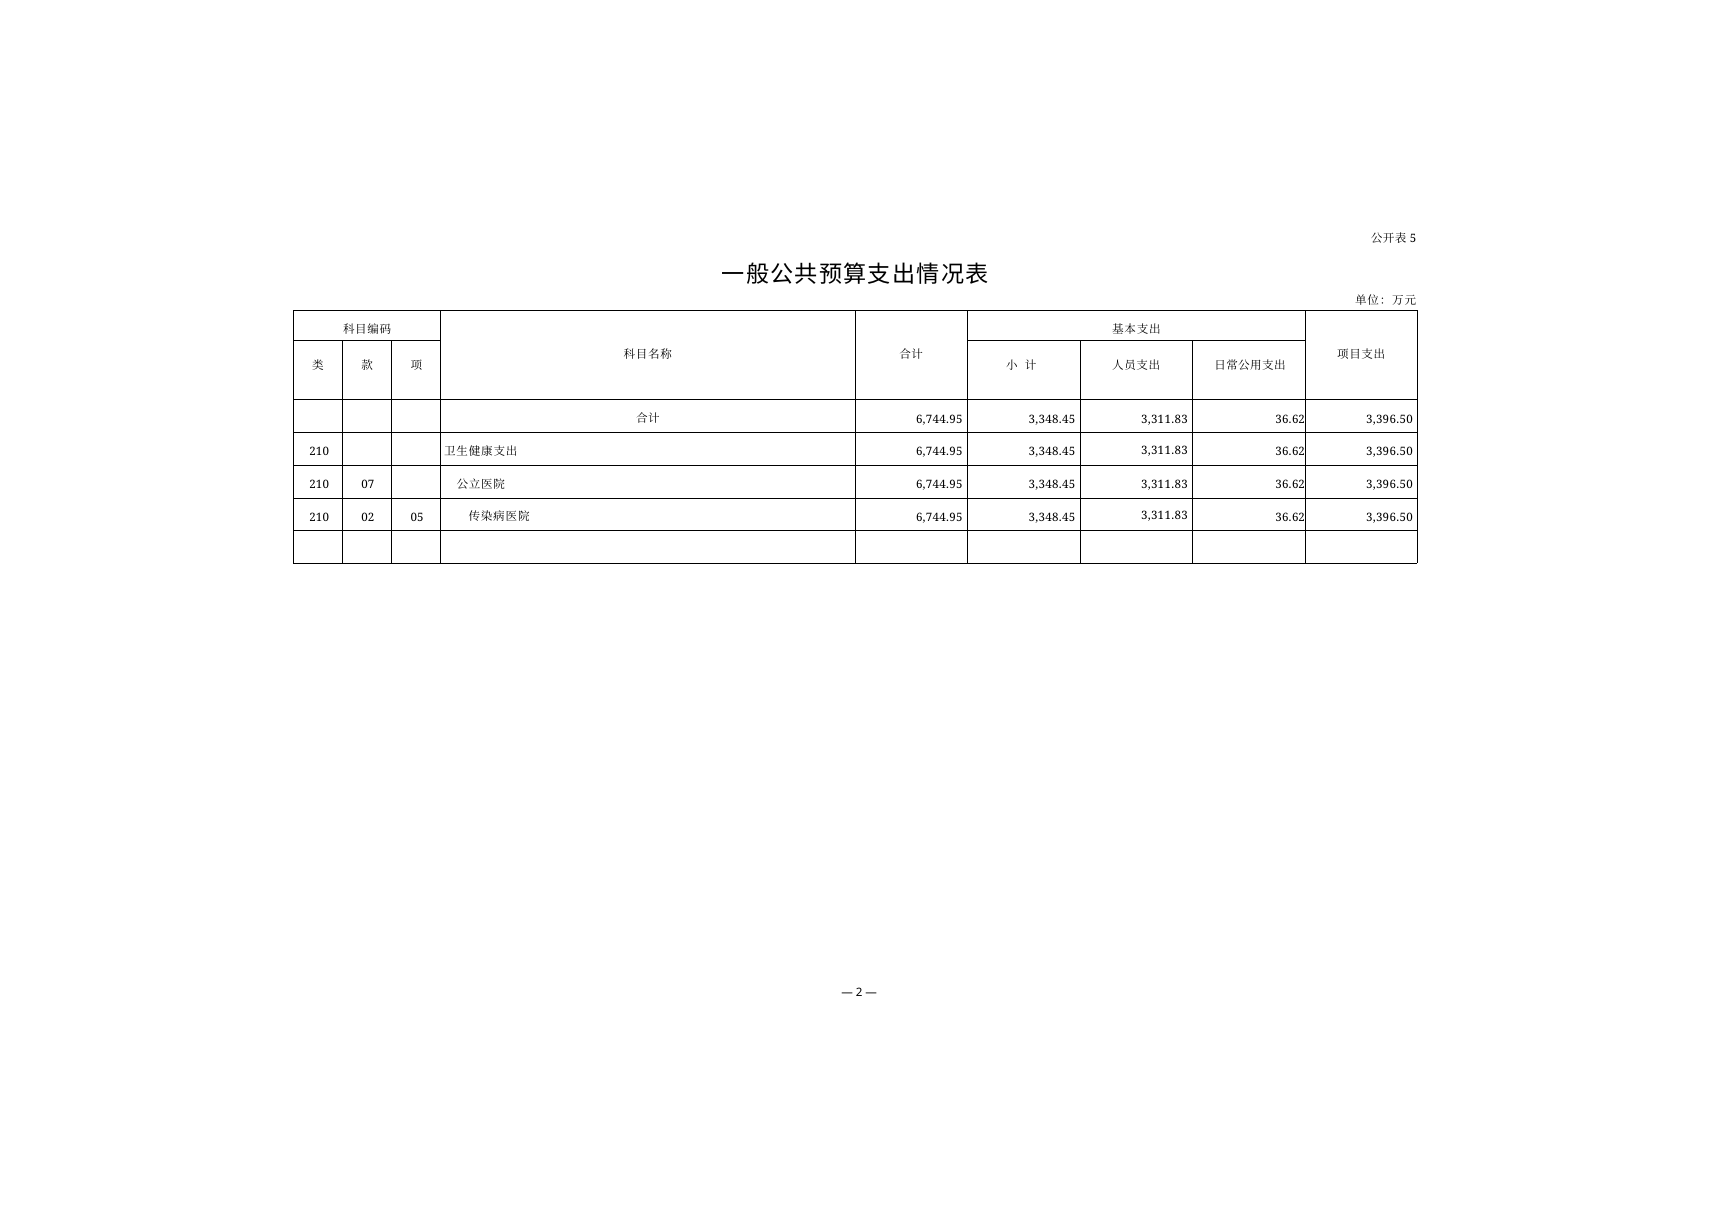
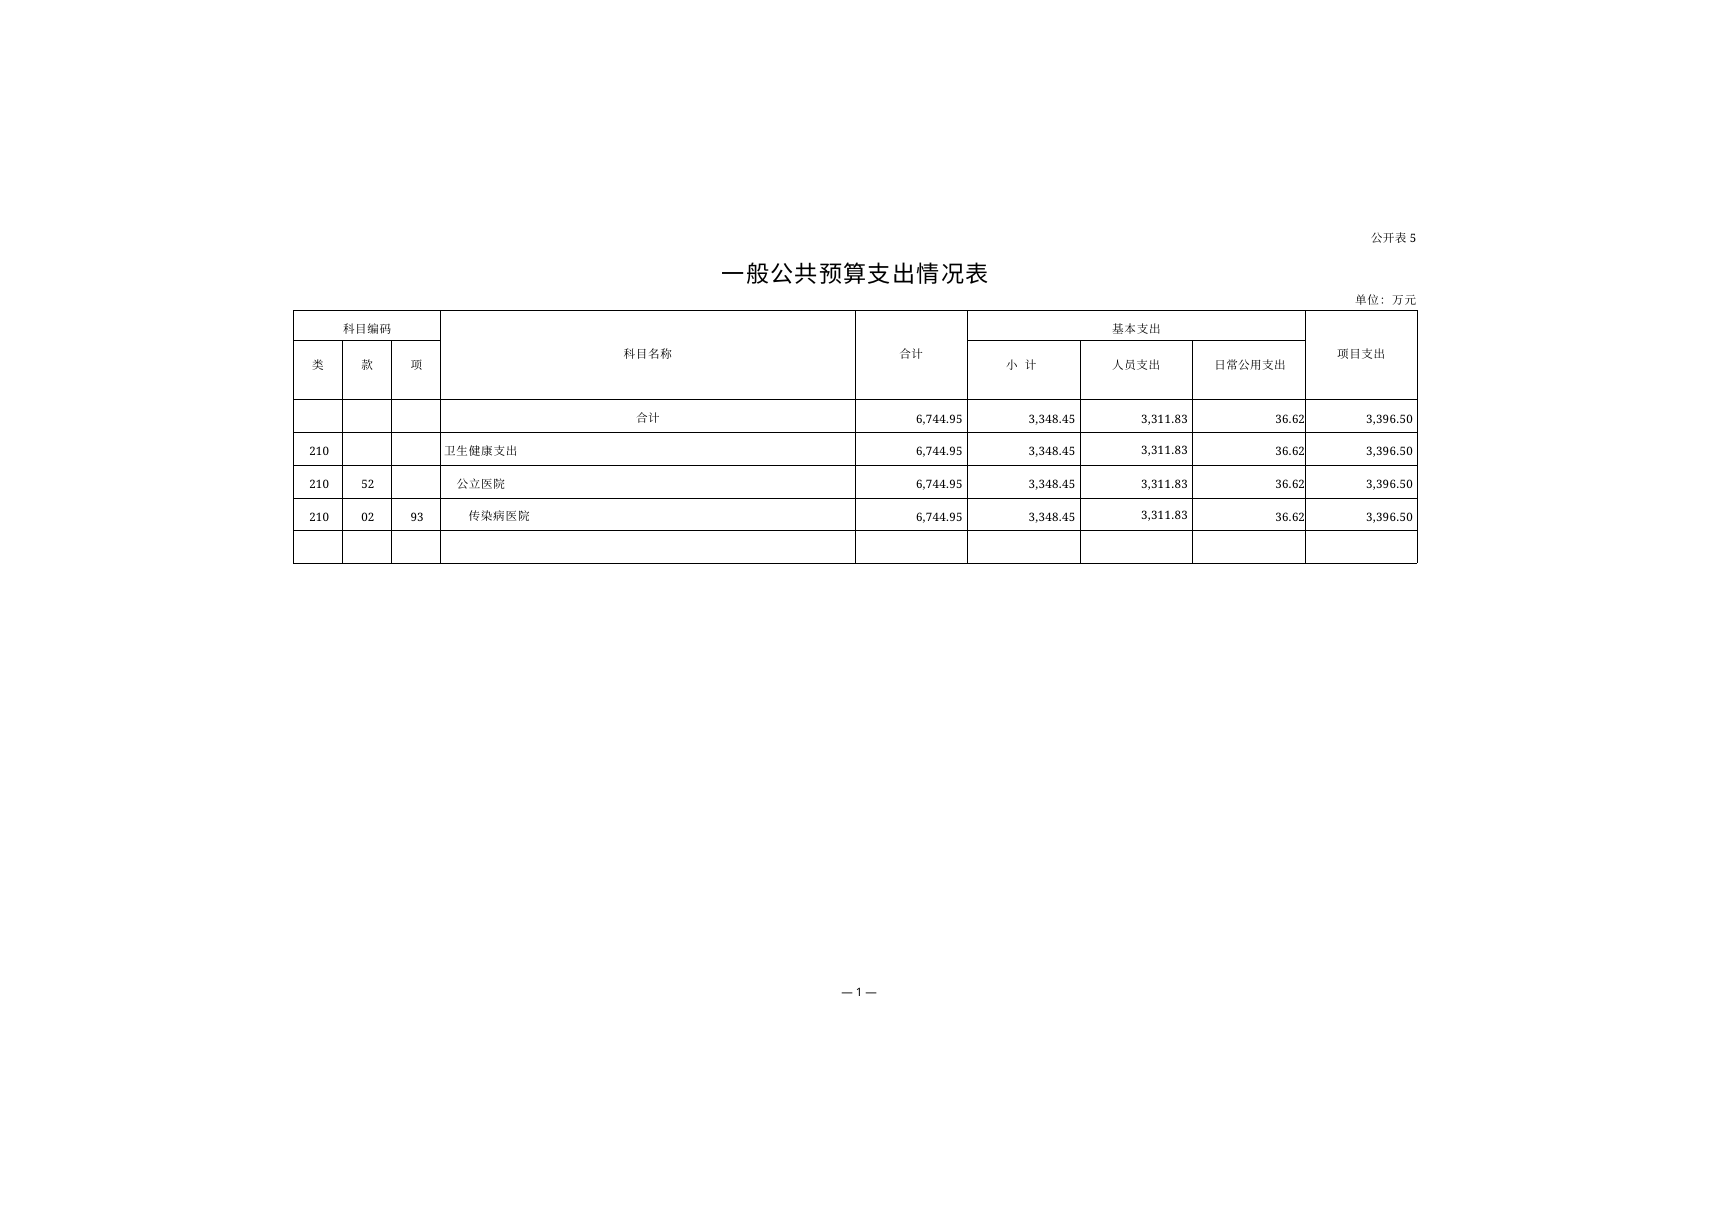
07: 07 -> 52 (368, 485)
05: 05 -> 93 (417, 518)
2: 2 -> 1 (859, 993)
